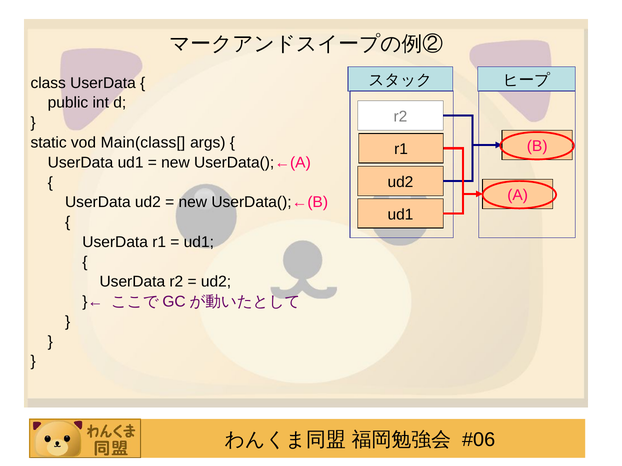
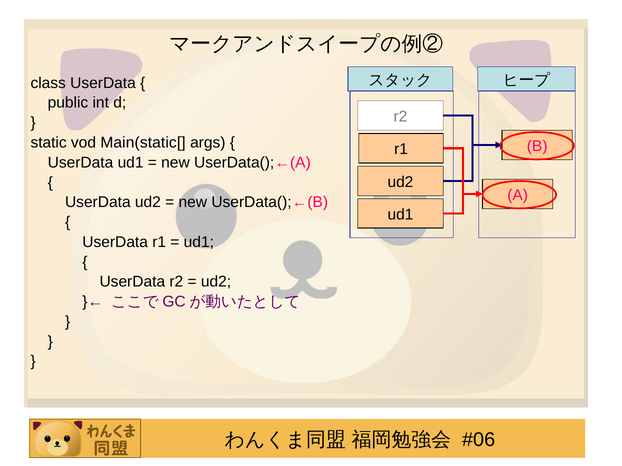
Main(class[: Main(class[ -> Main(static[ (143, 143)
